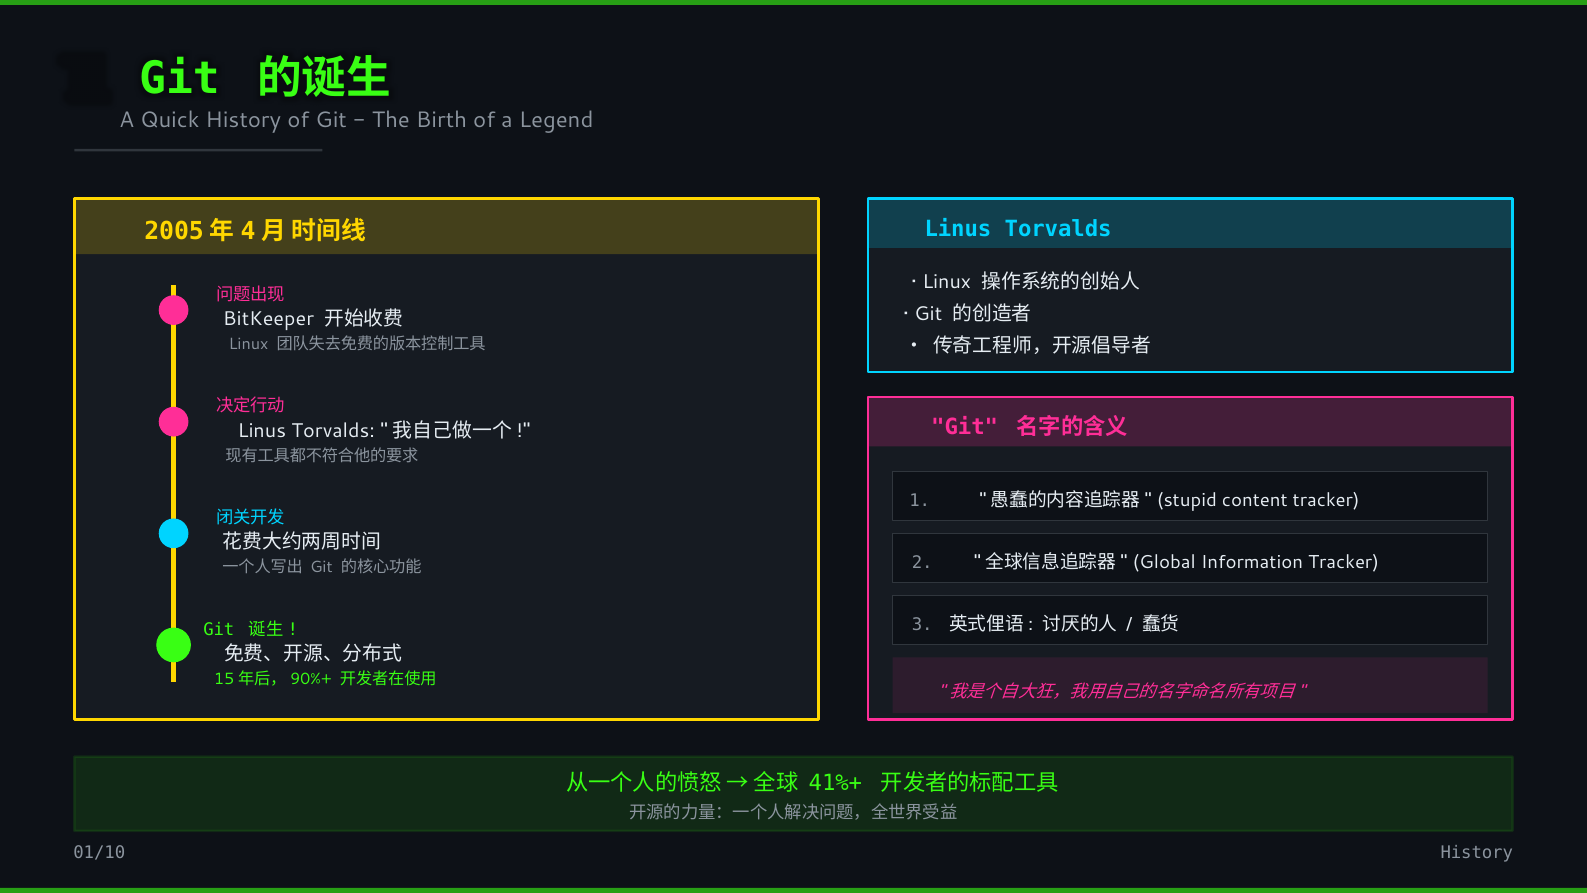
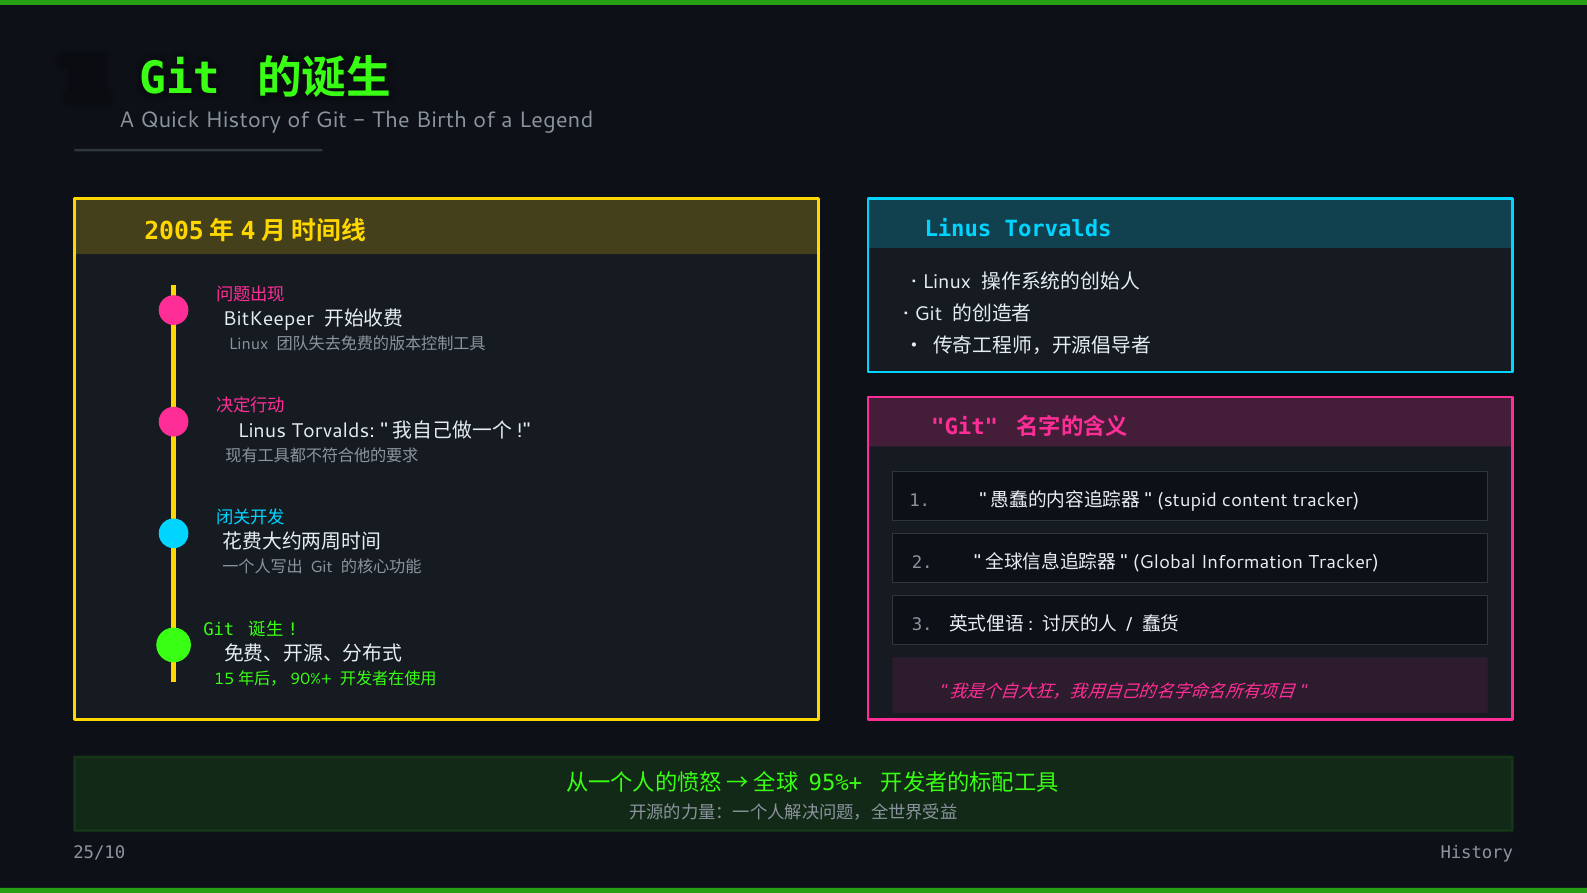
41%+: 41%+ -> 95%+ (835, 783)
01/10: 01/10 -> 25/10 (99, 852)
